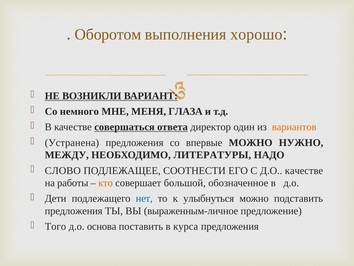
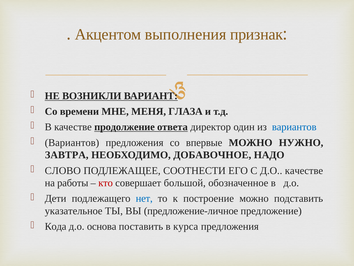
Оборотом: Оборотом -> Акцентом (108, 34)
хорошо: хорошо -> признак (257, 34)
немного: немного -> времени (79, 111)
совершаться: совершаться -> продолжение (125, 127)
вариантов colour: orange -> blue (294, 127)
Устранена: Устранена -> Вариантов (72, 142)
МЕЖДУ: МЕЖДУ -> ЗАВТРА (67, 155)
ЛИТЕРАТУРЫ: ЛИТЕРАТУРЫ -> ДОБАВОЧНОЕ (212, 155)
кто colour: orange -> red (106, 183)
улыбнуться: улыбнуться -> построение (209, 198)
предложения: предложения -> указательное (74, 211)
выраженным-личное: выраженным-личное -> предложение-личное (191, 211)
Того: Того -> Кода (56, 226)
